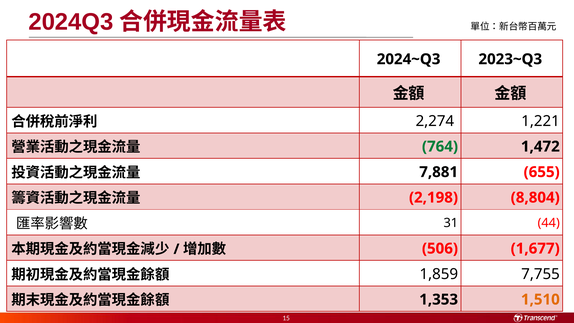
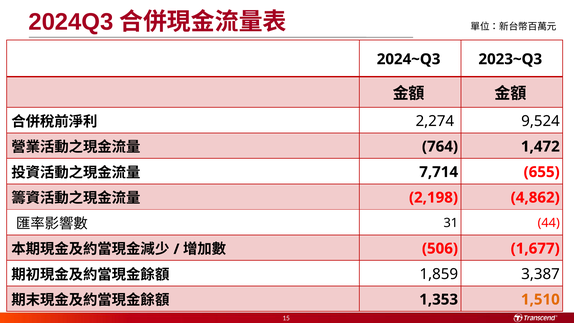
1,221: 1,221 -> 9,524 (541, 121)
764 colour: green -> black (440, 147)
7,881: 7,881 -> 7,714 (439, 172)
8,804: 8,804 -> 4,862 (535, 197)
7,755: 7,755 -> 3,387 (541, 274)
